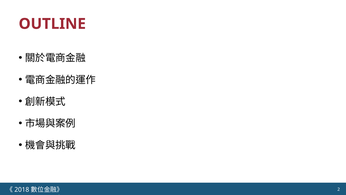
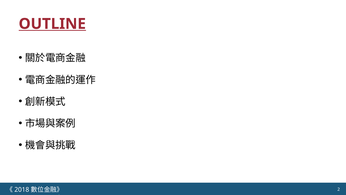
OUTLINE underline: none -> present (52, 24)
